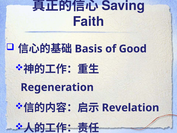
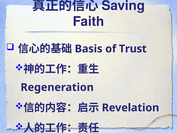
Good: Good -> Trust (133, 49)
